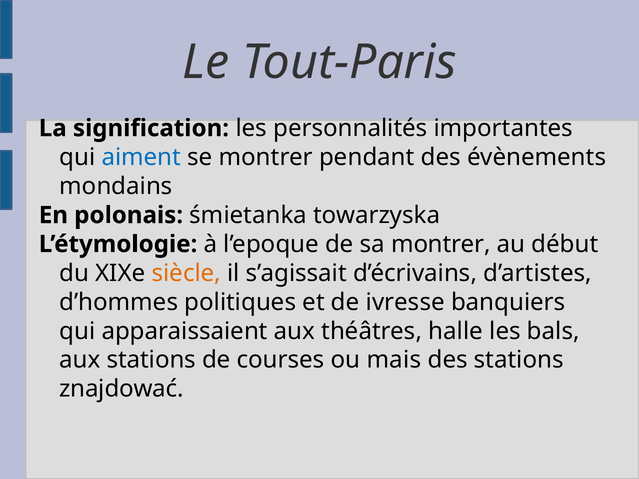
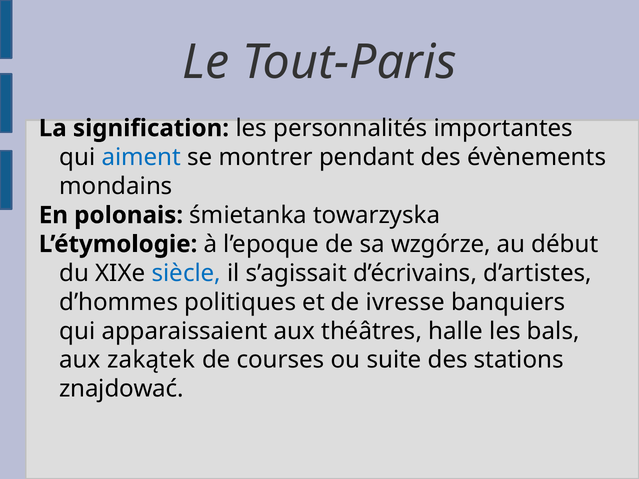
sa montrer: montrer -> wzgórze (441, 244)
siècle colour: orange -> blue (186, 273)
aux stations: stations -> zakątek (151, 360)
mais: mais -> suite (394, 360)
